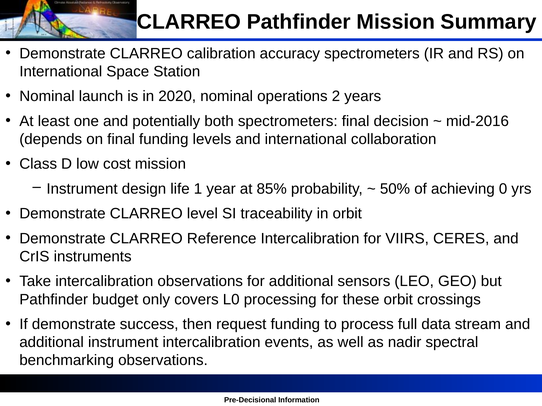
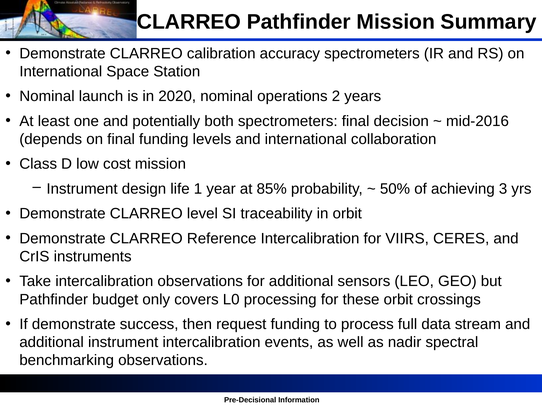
achieving 0: 0 -> 3 (503, 189)
